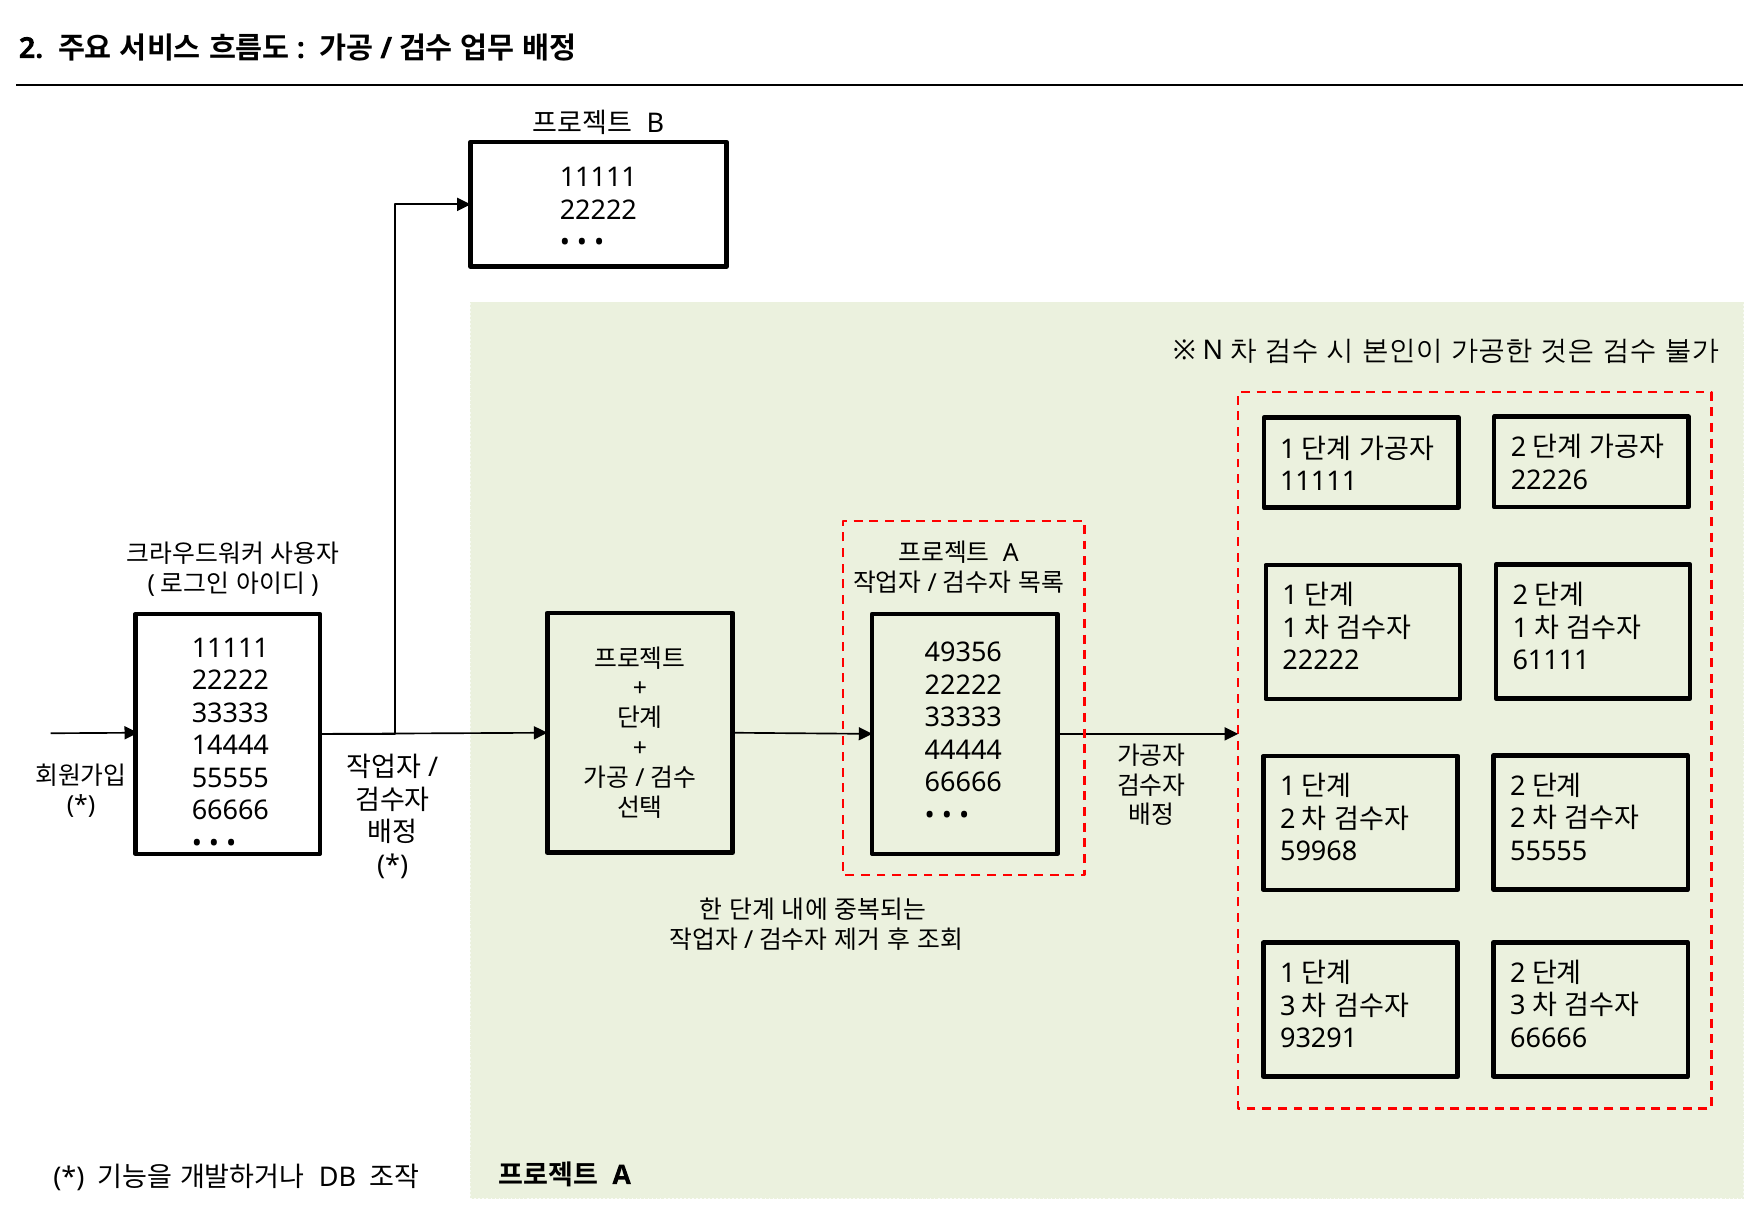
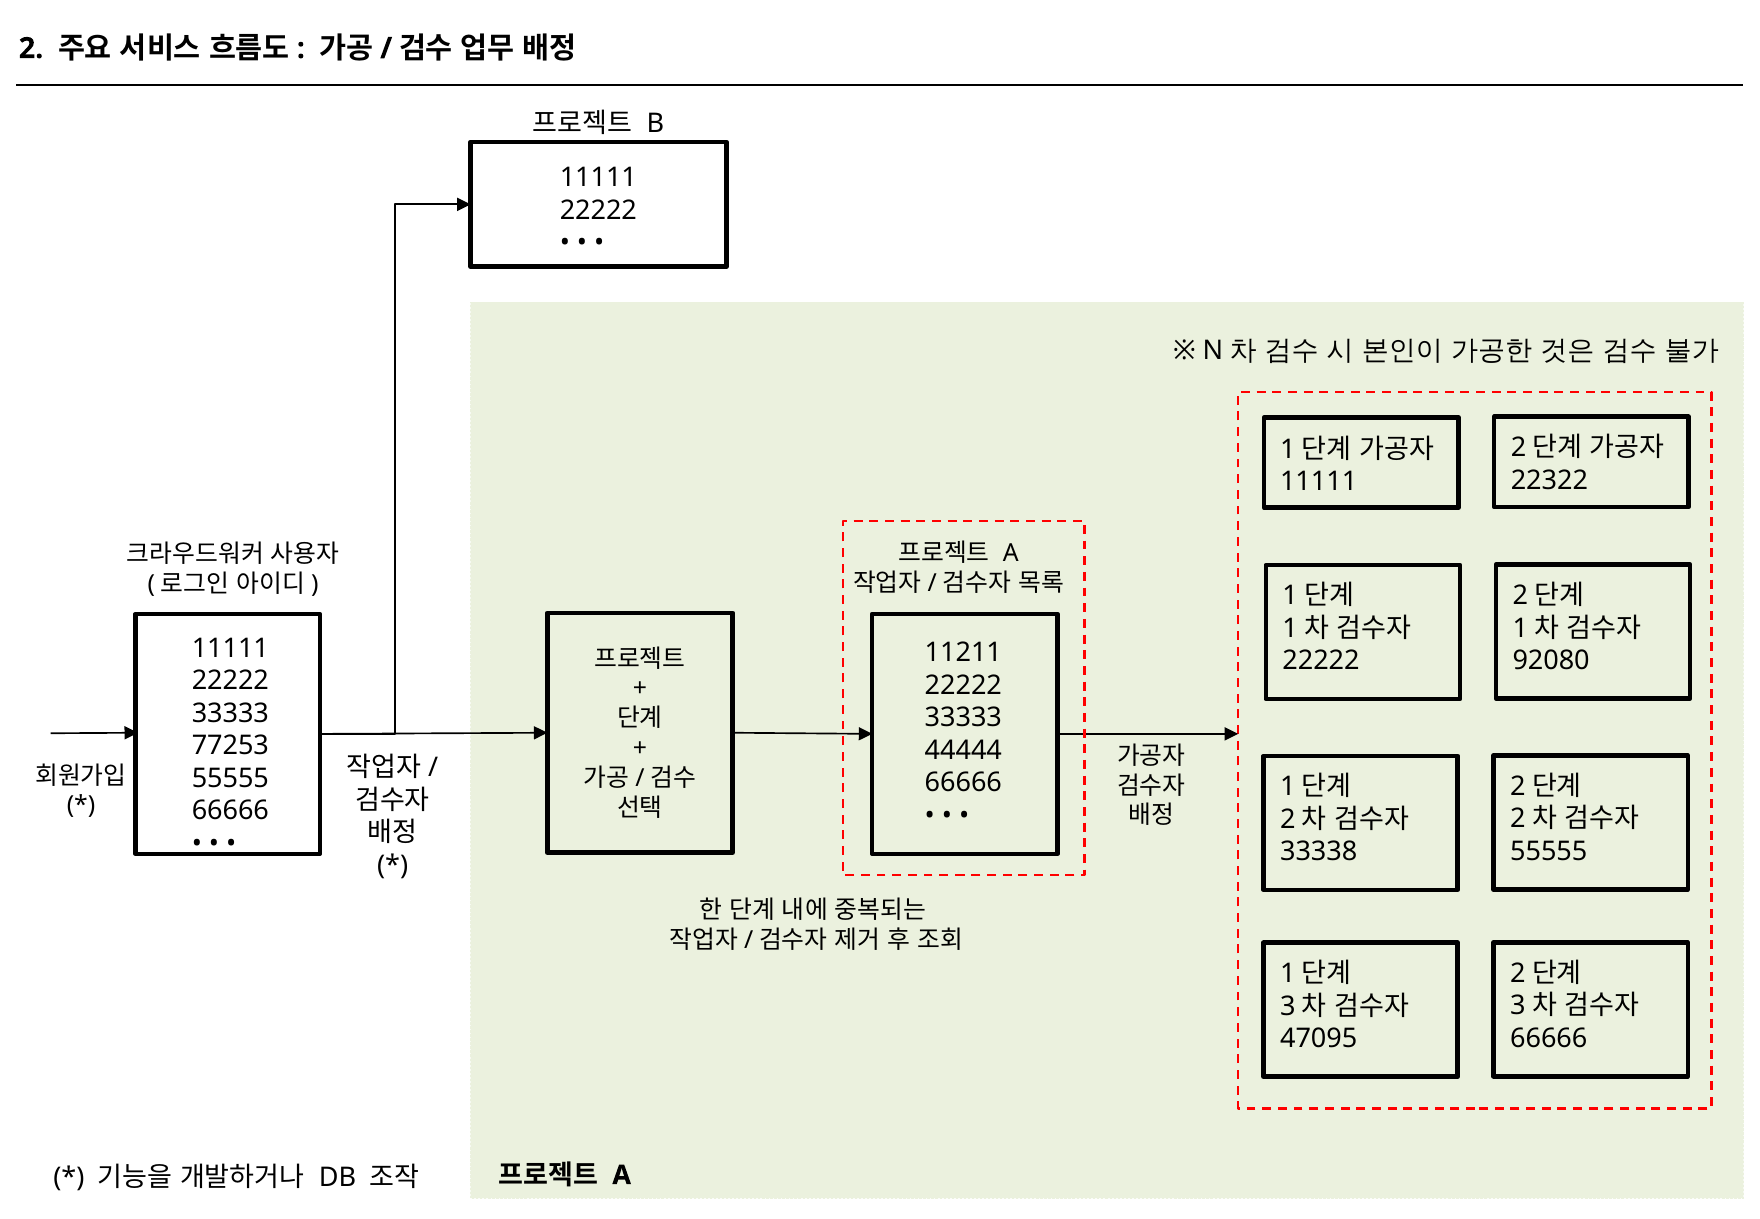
22226: 22226 -> 22322 (1549, 480)
49356: 49356 -> 11211 (963, 652)
61111: 61111 -> 92080 (1551, 660)
14444: 14444 -> 77253 (230, 746)
59968: 59968 -> 33338 (1319, 852)
93291: 93291 -> 47095 (1319, 1038)
